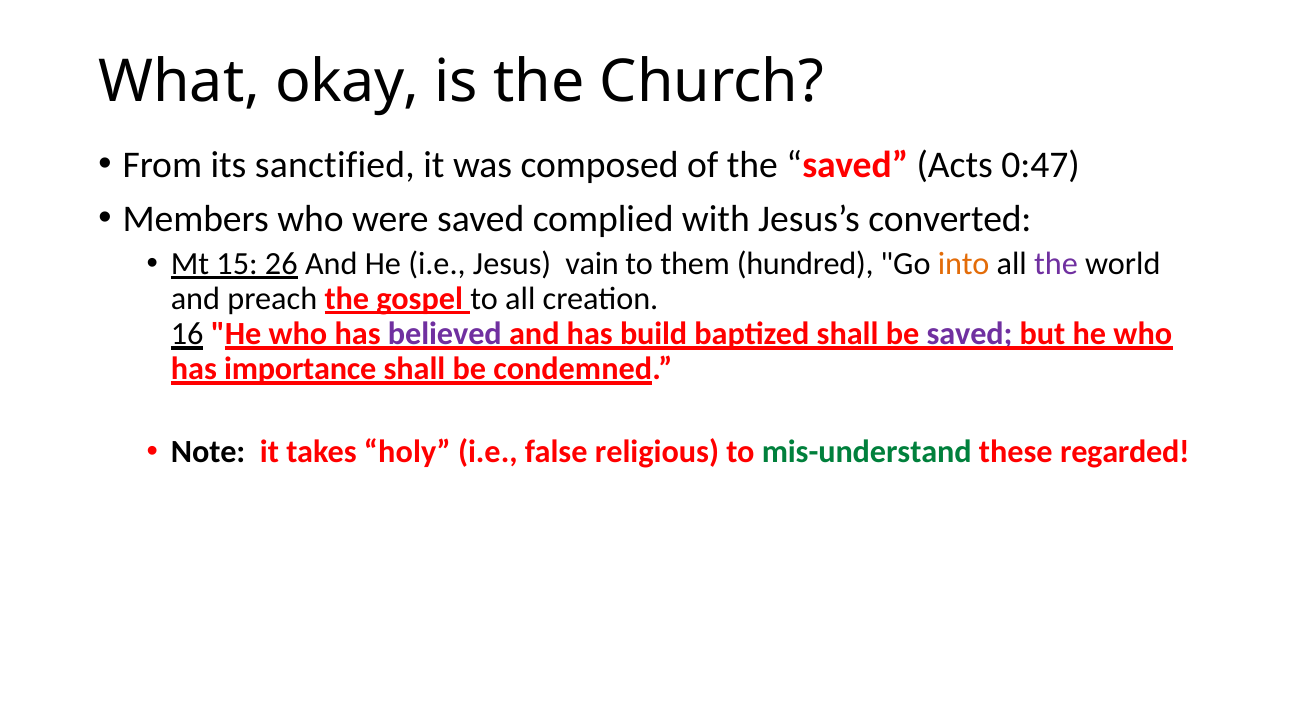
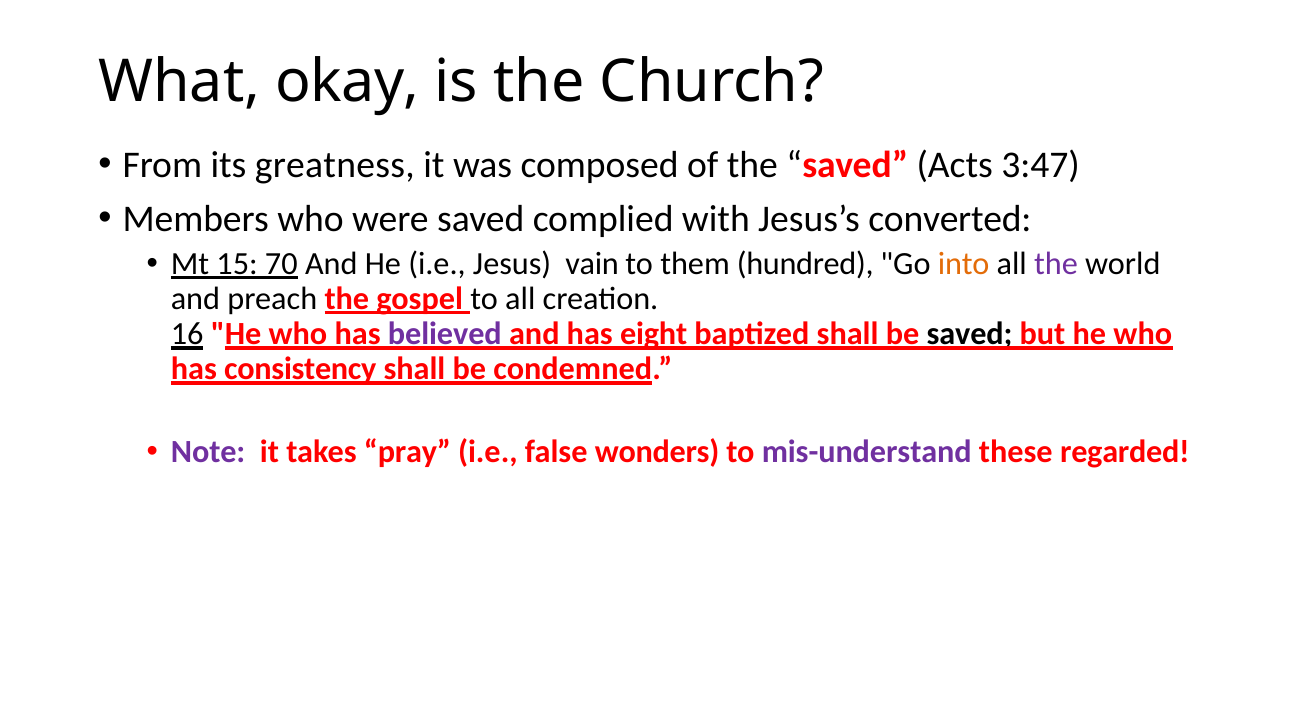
sanctified: sanctified -> greatness (335, 165)
0:47: 0:47 -> 3:47 (1041, 165)
26: 26 -> 70 (281, 264)
build: build -> eight (654, 334)
saved colour: purple -> black (970, 334)
importance: importance -> consistency (300, 369)
Note colour: black -> purple (208, 452)
holy: holy -> pray (407, 452)
religious: religious -> wonders (657, 452)
mis-understand colour: green -> purple (867, 452)
